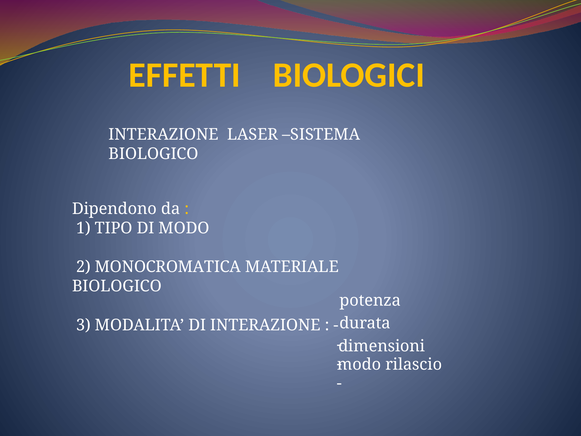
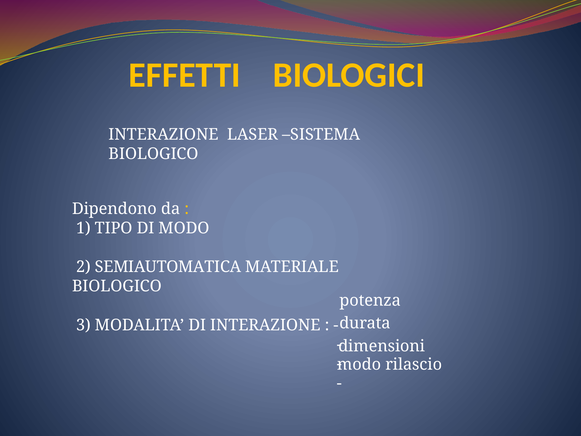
MONOCROMATICA: MONOCROMATICA -> SEMIAUTOMATICA (168, 267)
